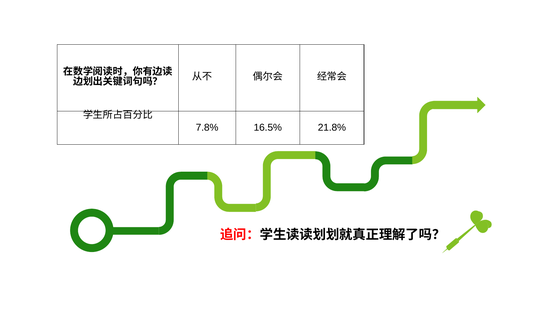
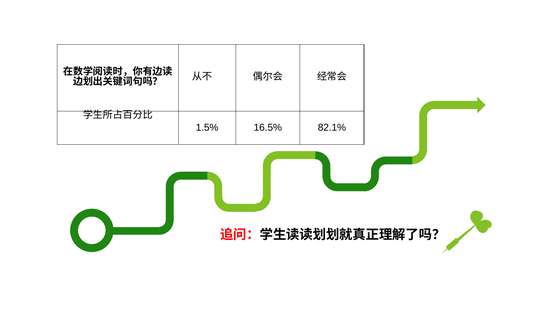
7.8%: 7.8% -> 1.5% (207, 128)
21.8%: 21.8% -> 82.1% (332, 128)
